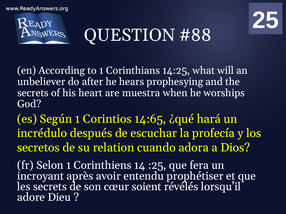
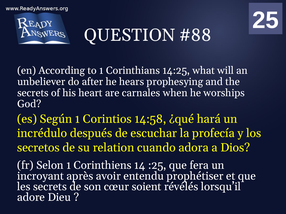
muestra: muestra -> carnales (141, 93)
14:65: 14:65 -> 14:58 (150, 119)
